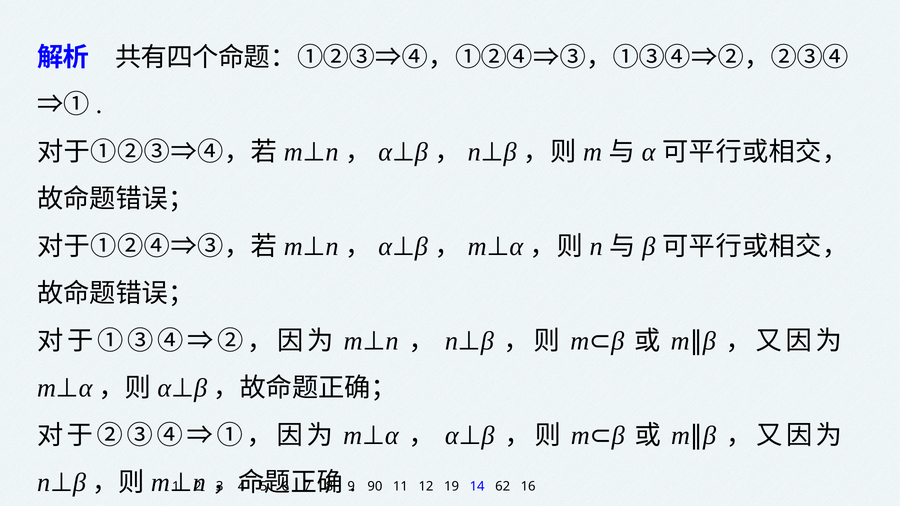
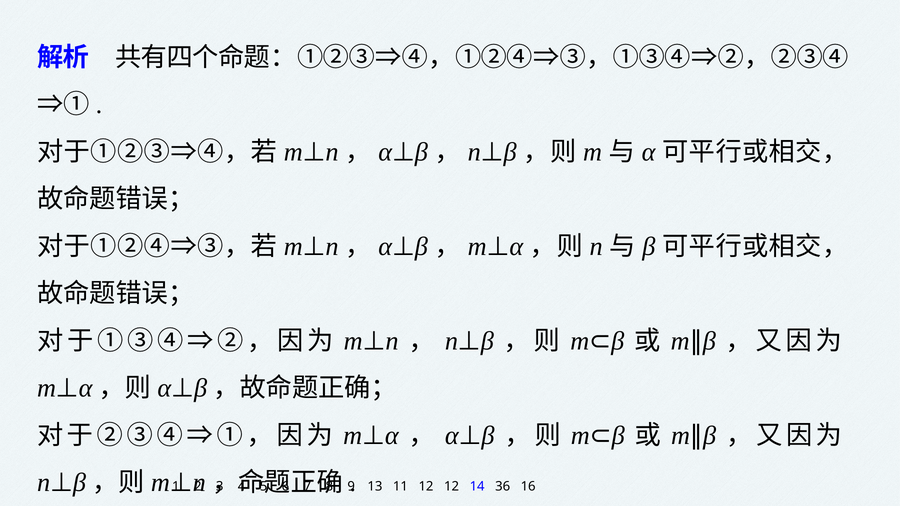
90: 90 -> 13 (375, 487)
12 19: 19 -> 12 (452, 487)
62: 62 -> 36 (503, 487)
